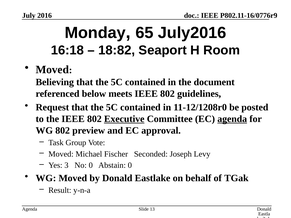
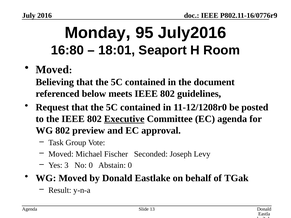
65: 65 -> 95 (145, 33)
16:18: 16:18 -> 16:80 (67, 50)
18:82: 18:82 -> 18:01 (117, 50)
agenda underline: present -> none (232, 119)
